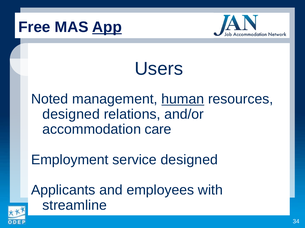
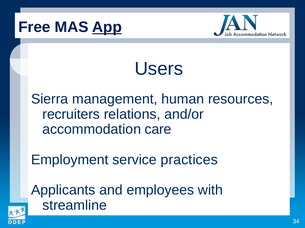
Noted: Noted -> Sierra (50, 99)
human underline: present -> none (183, 99)
designed: designed -> recruiters (71, 115)
service designed: designed -> practices (189, 160)
